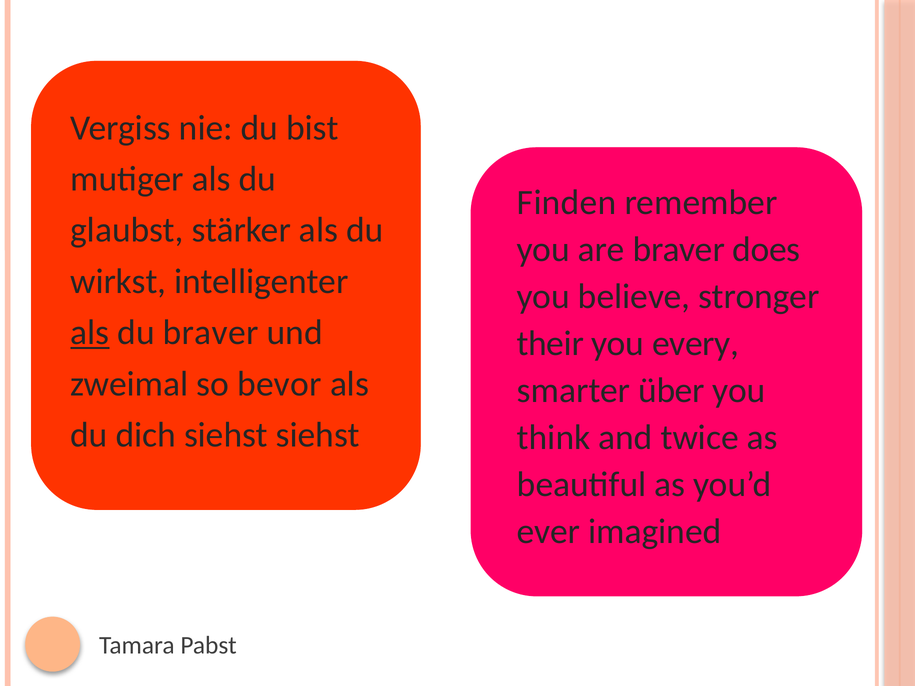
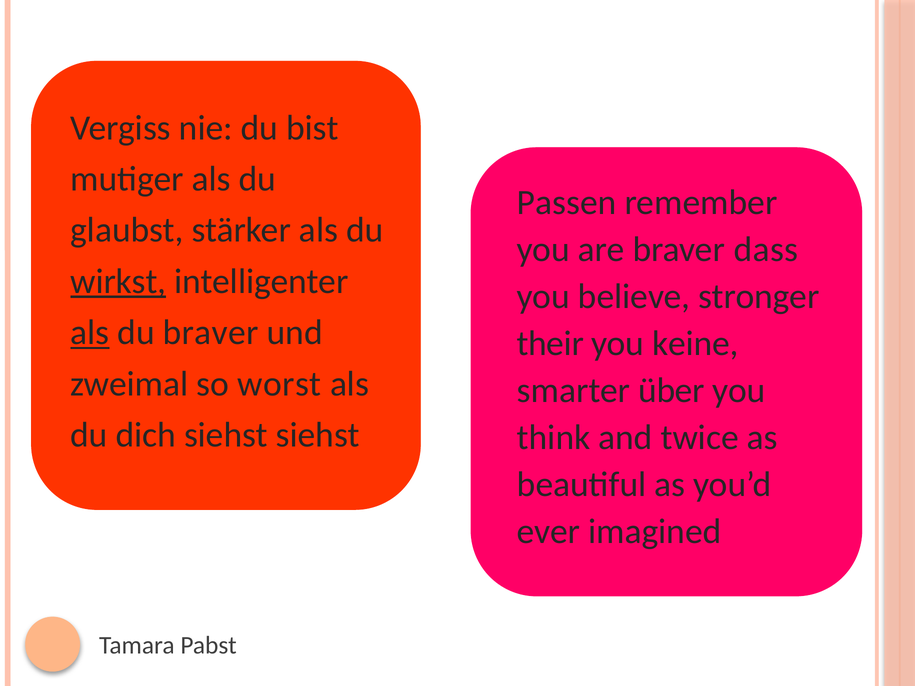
Finden: Finden -> Passen (567, 203)
does: does -> dass (766, 250)
wirkst underline: none -> present (118, 282)
every: every -> keine (695, 344)
bevor: bevor -> worst (279, 384)
